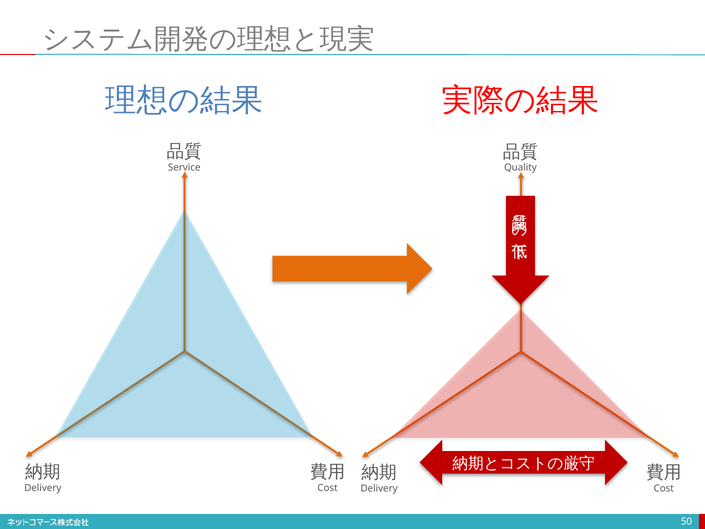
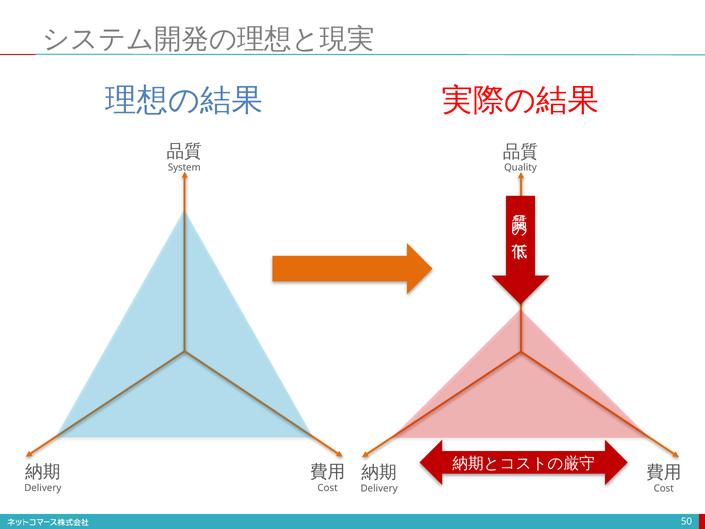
Service: Service -> System (184, 167)
